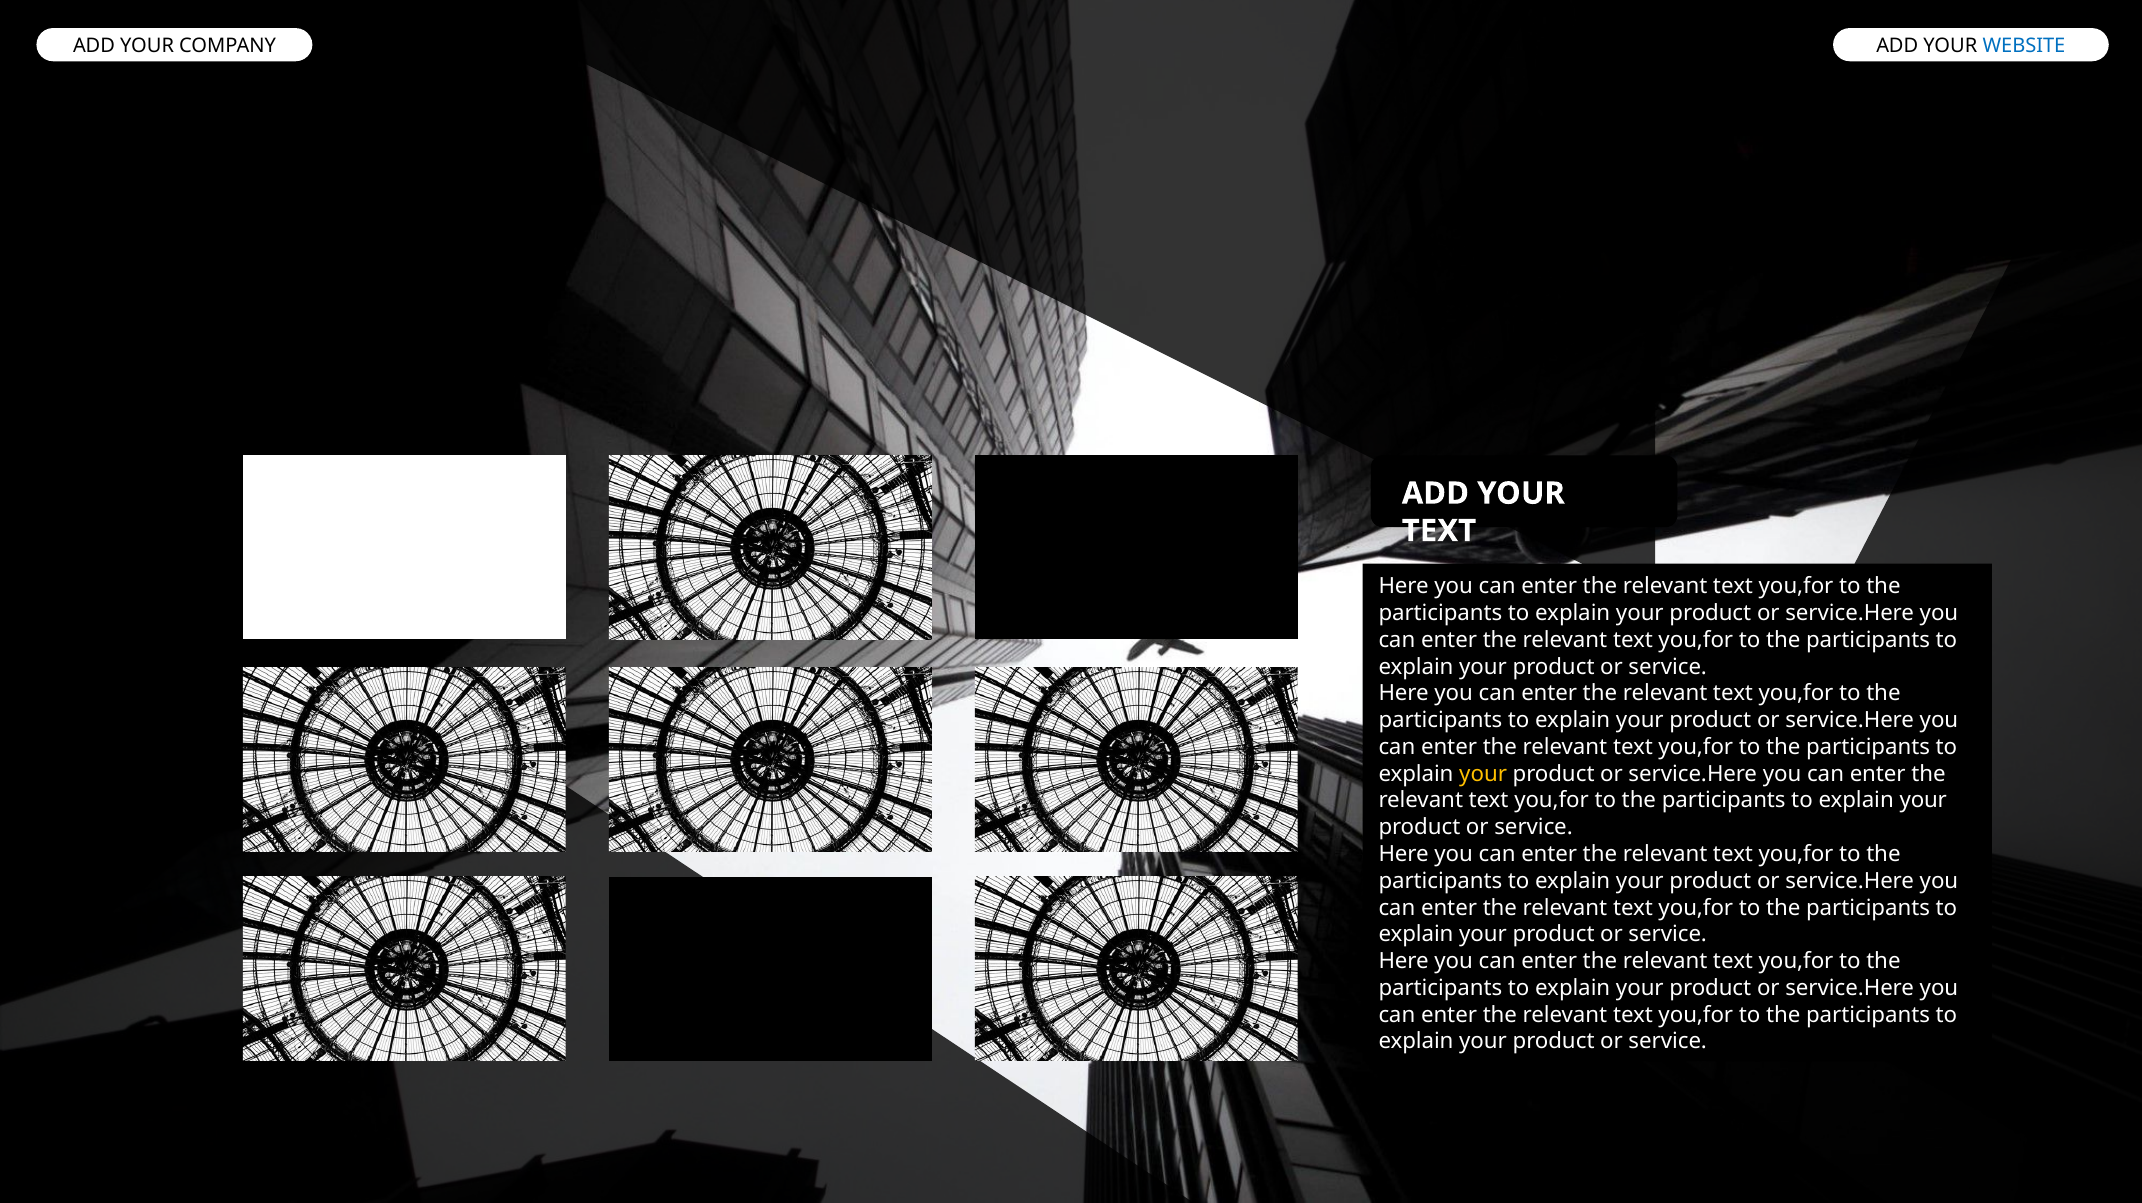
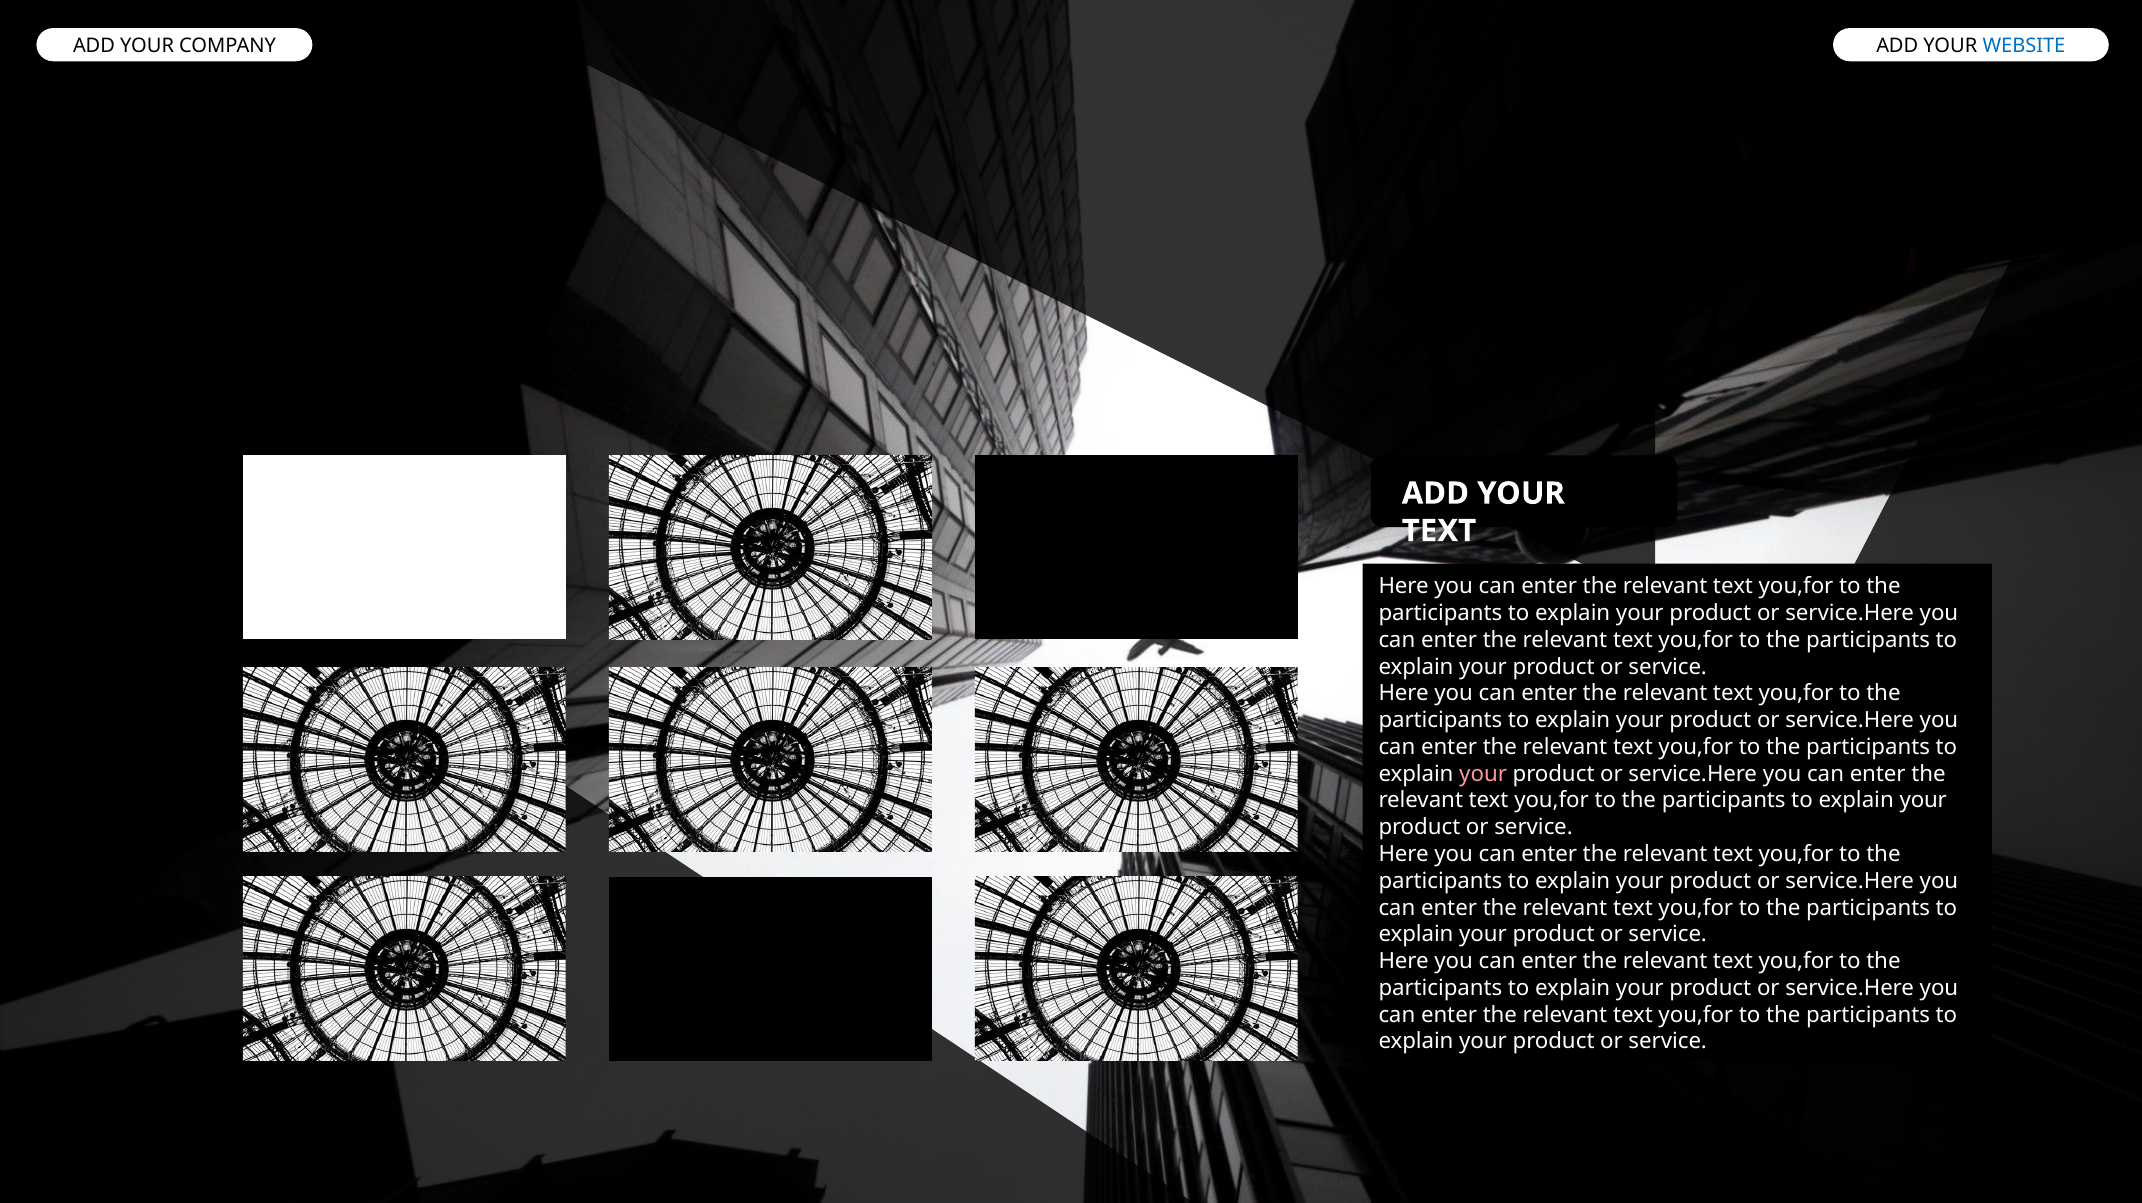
your colour: yellow -> pink (1483, 774)
